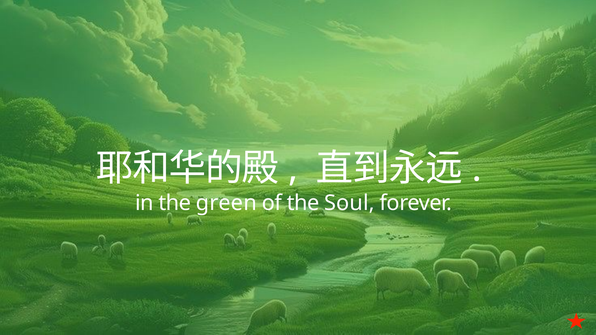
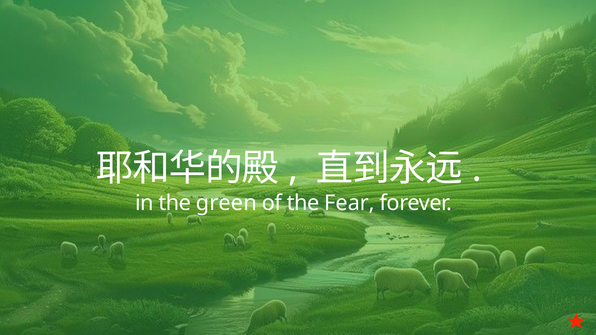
Soul: Soul -> Fear (349, 203)
